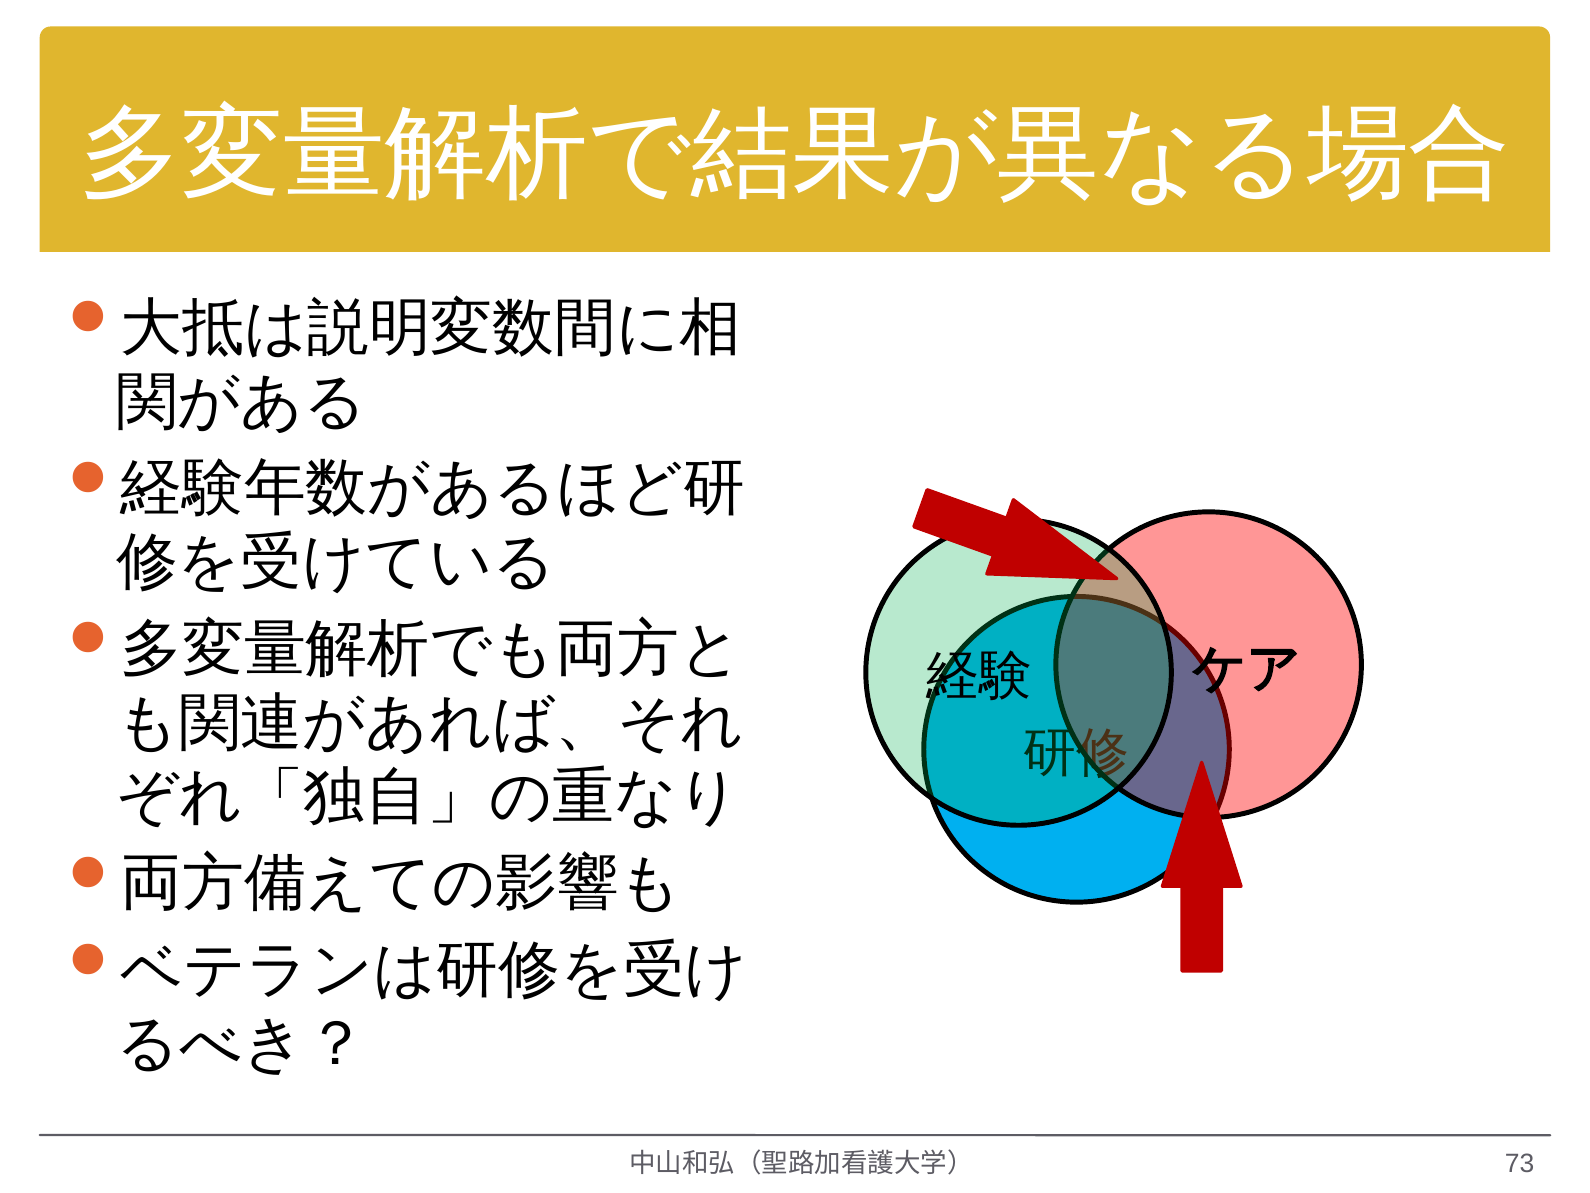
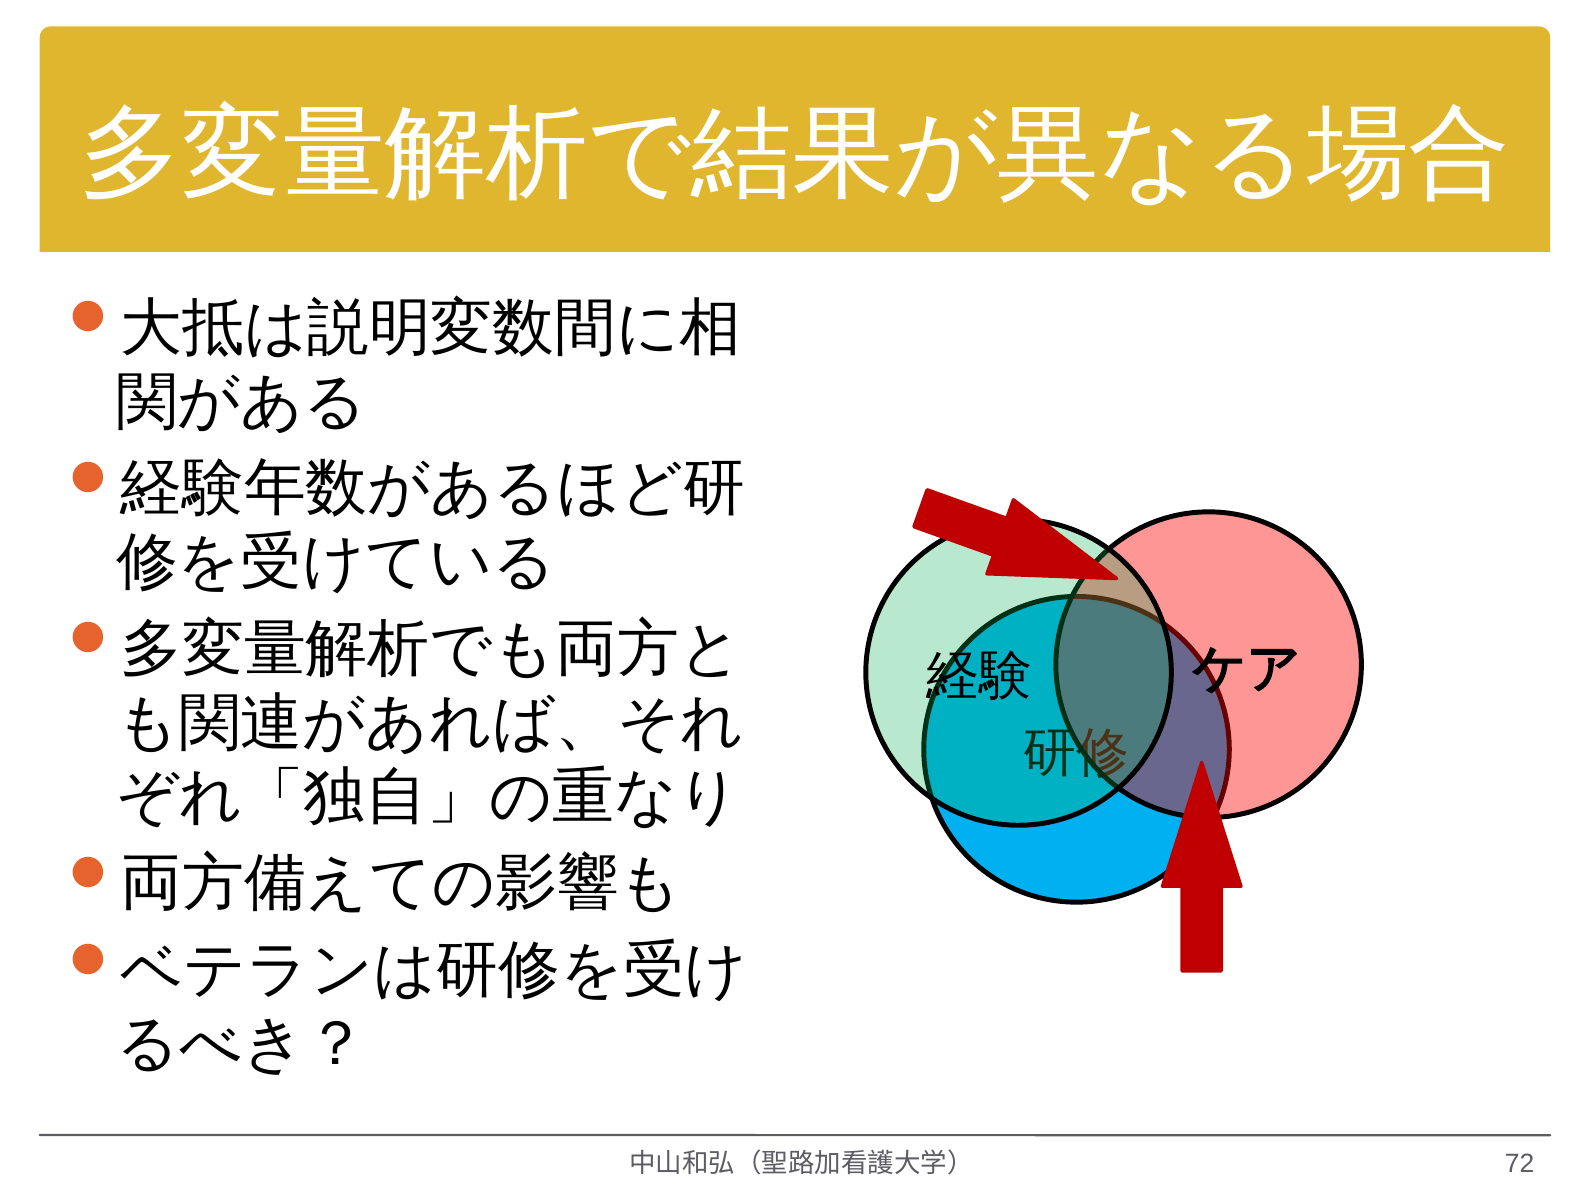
73: 73 -> 72 (1520, 1164)
